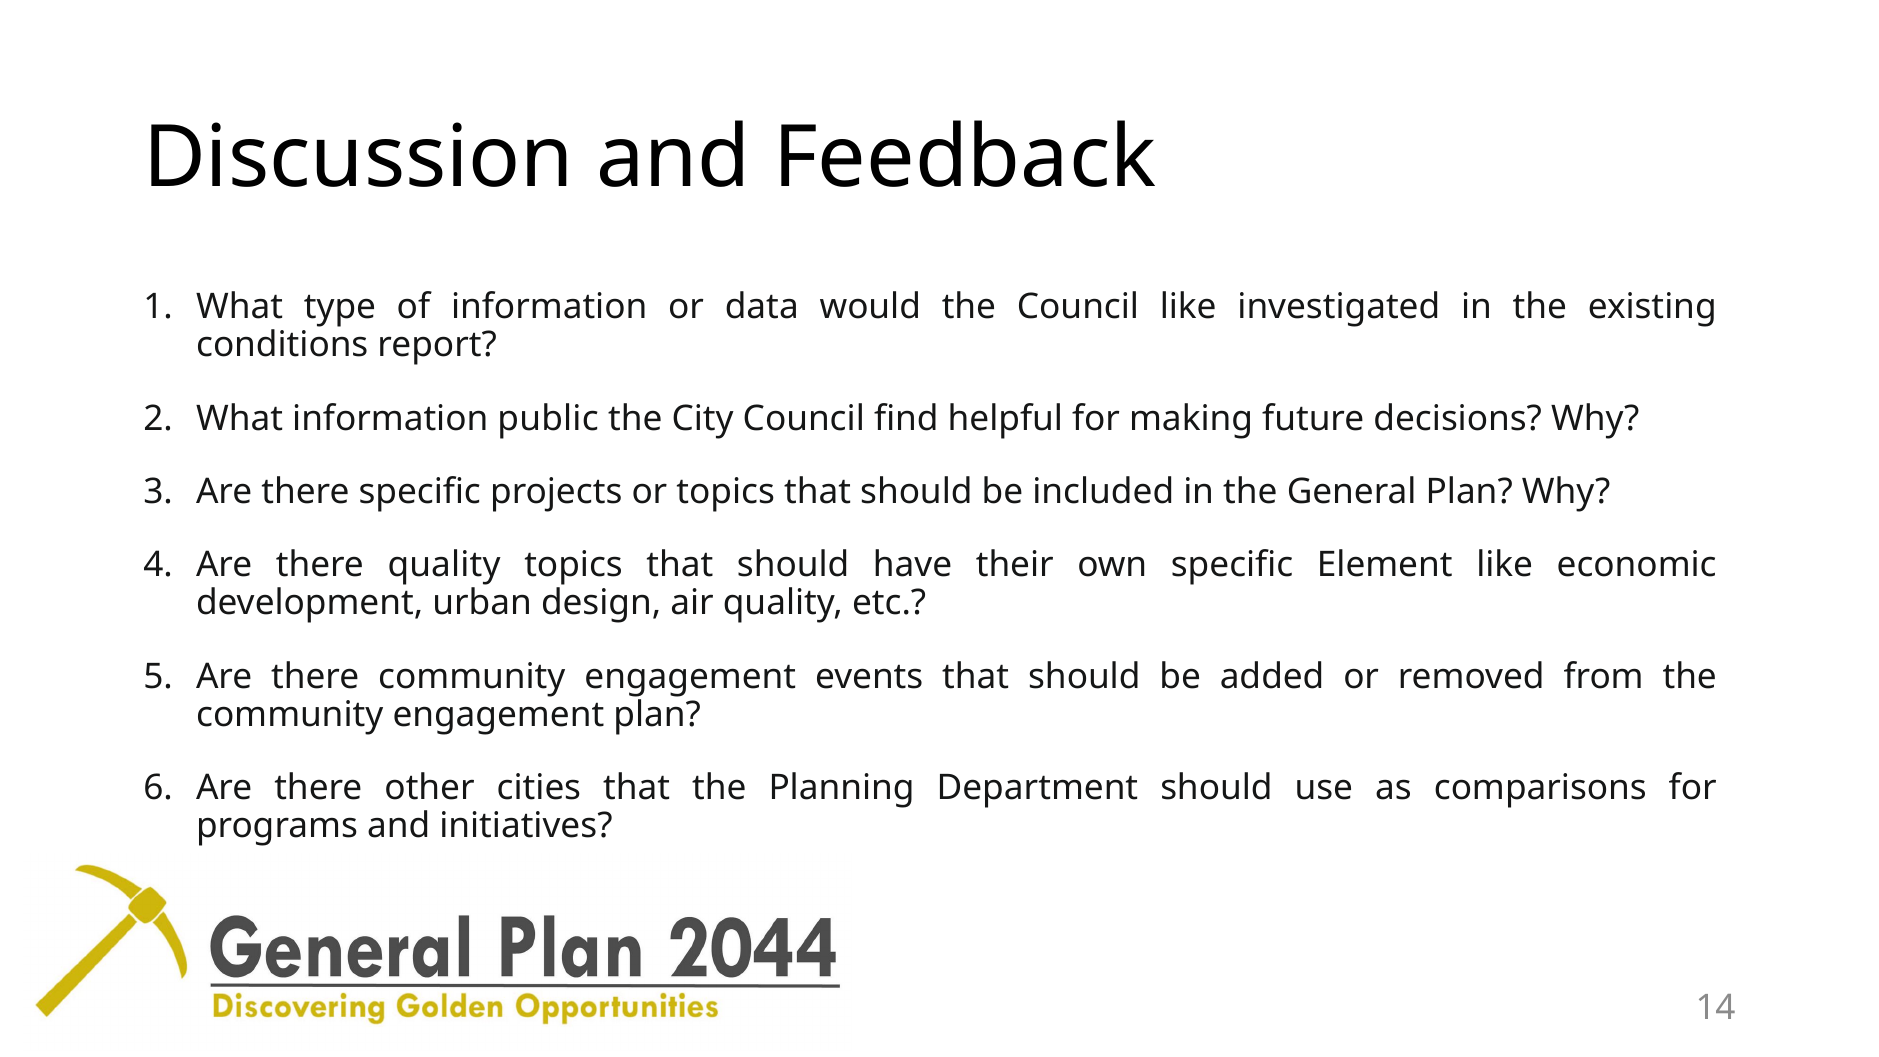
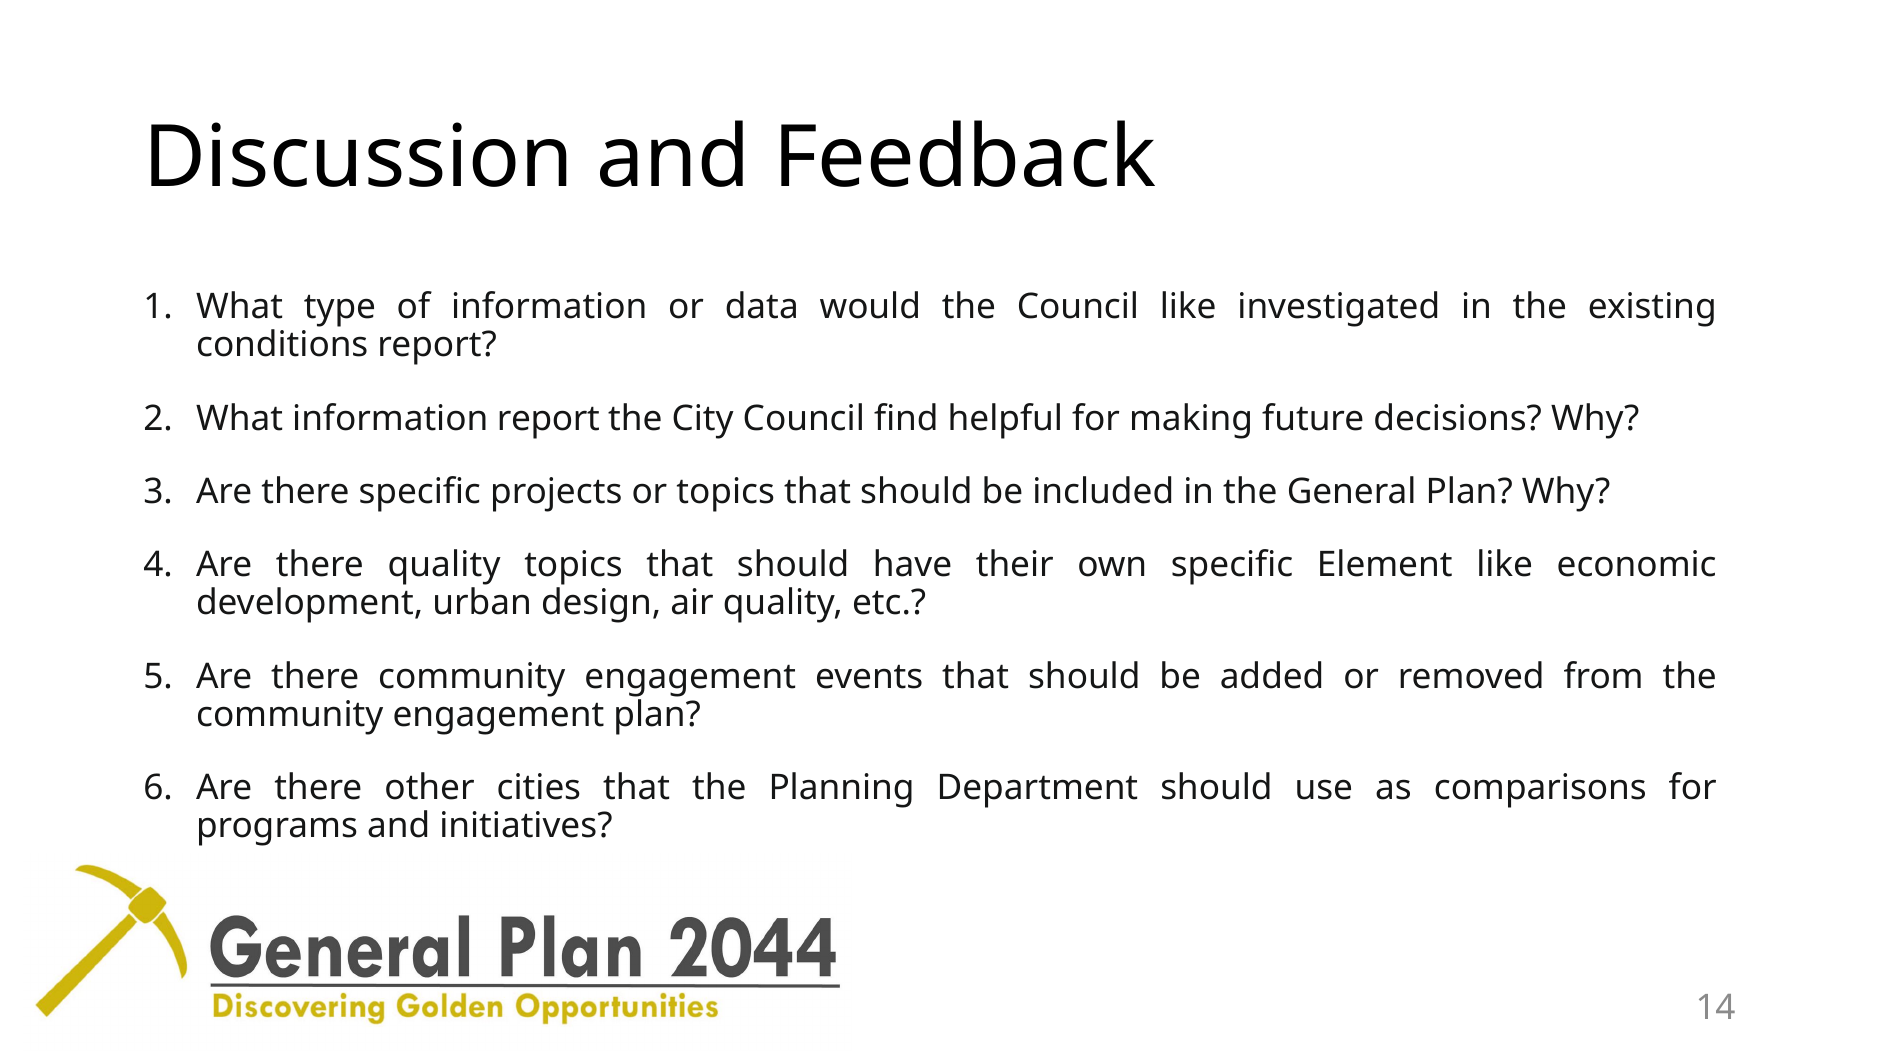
information public: public -> report (548, 419)
